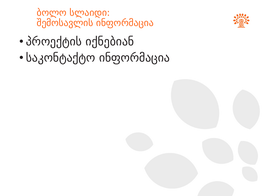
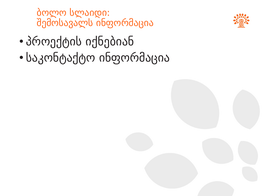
შემოსავლის: შემოსავლის -> შემოსავალს (65, 23)
